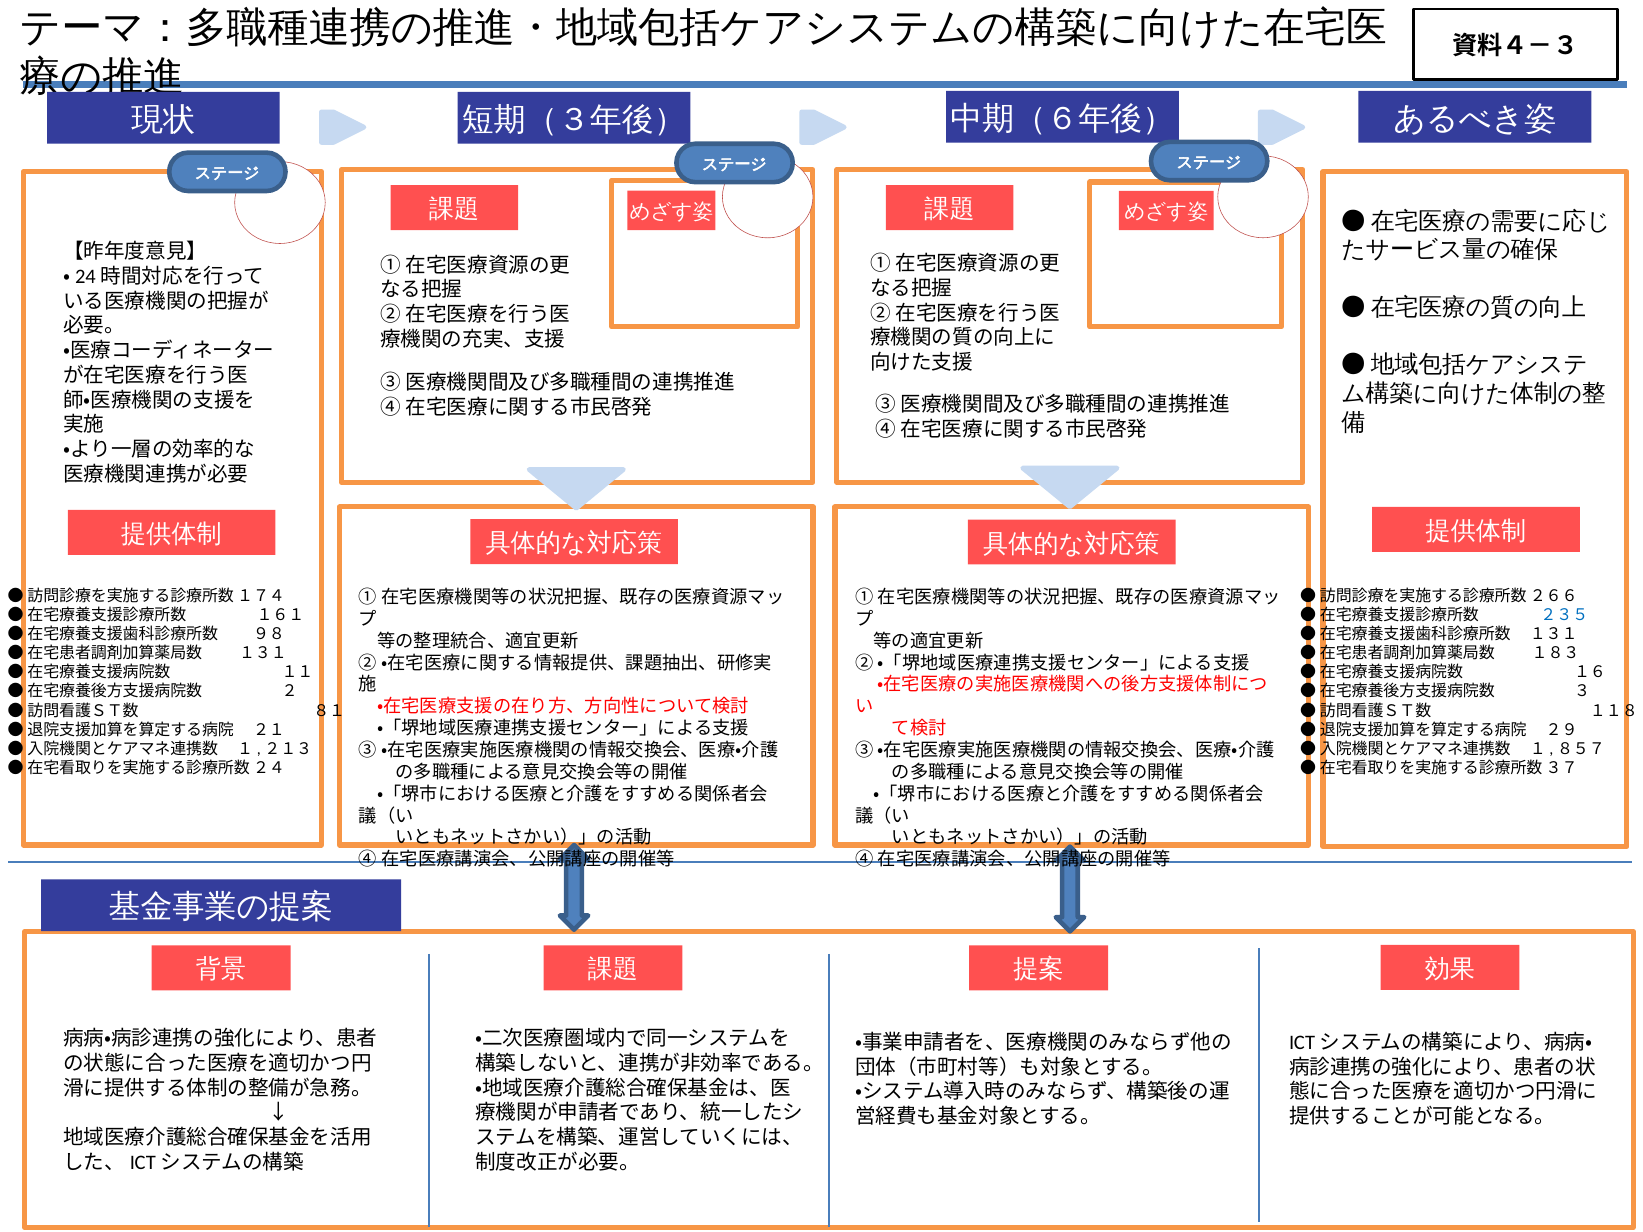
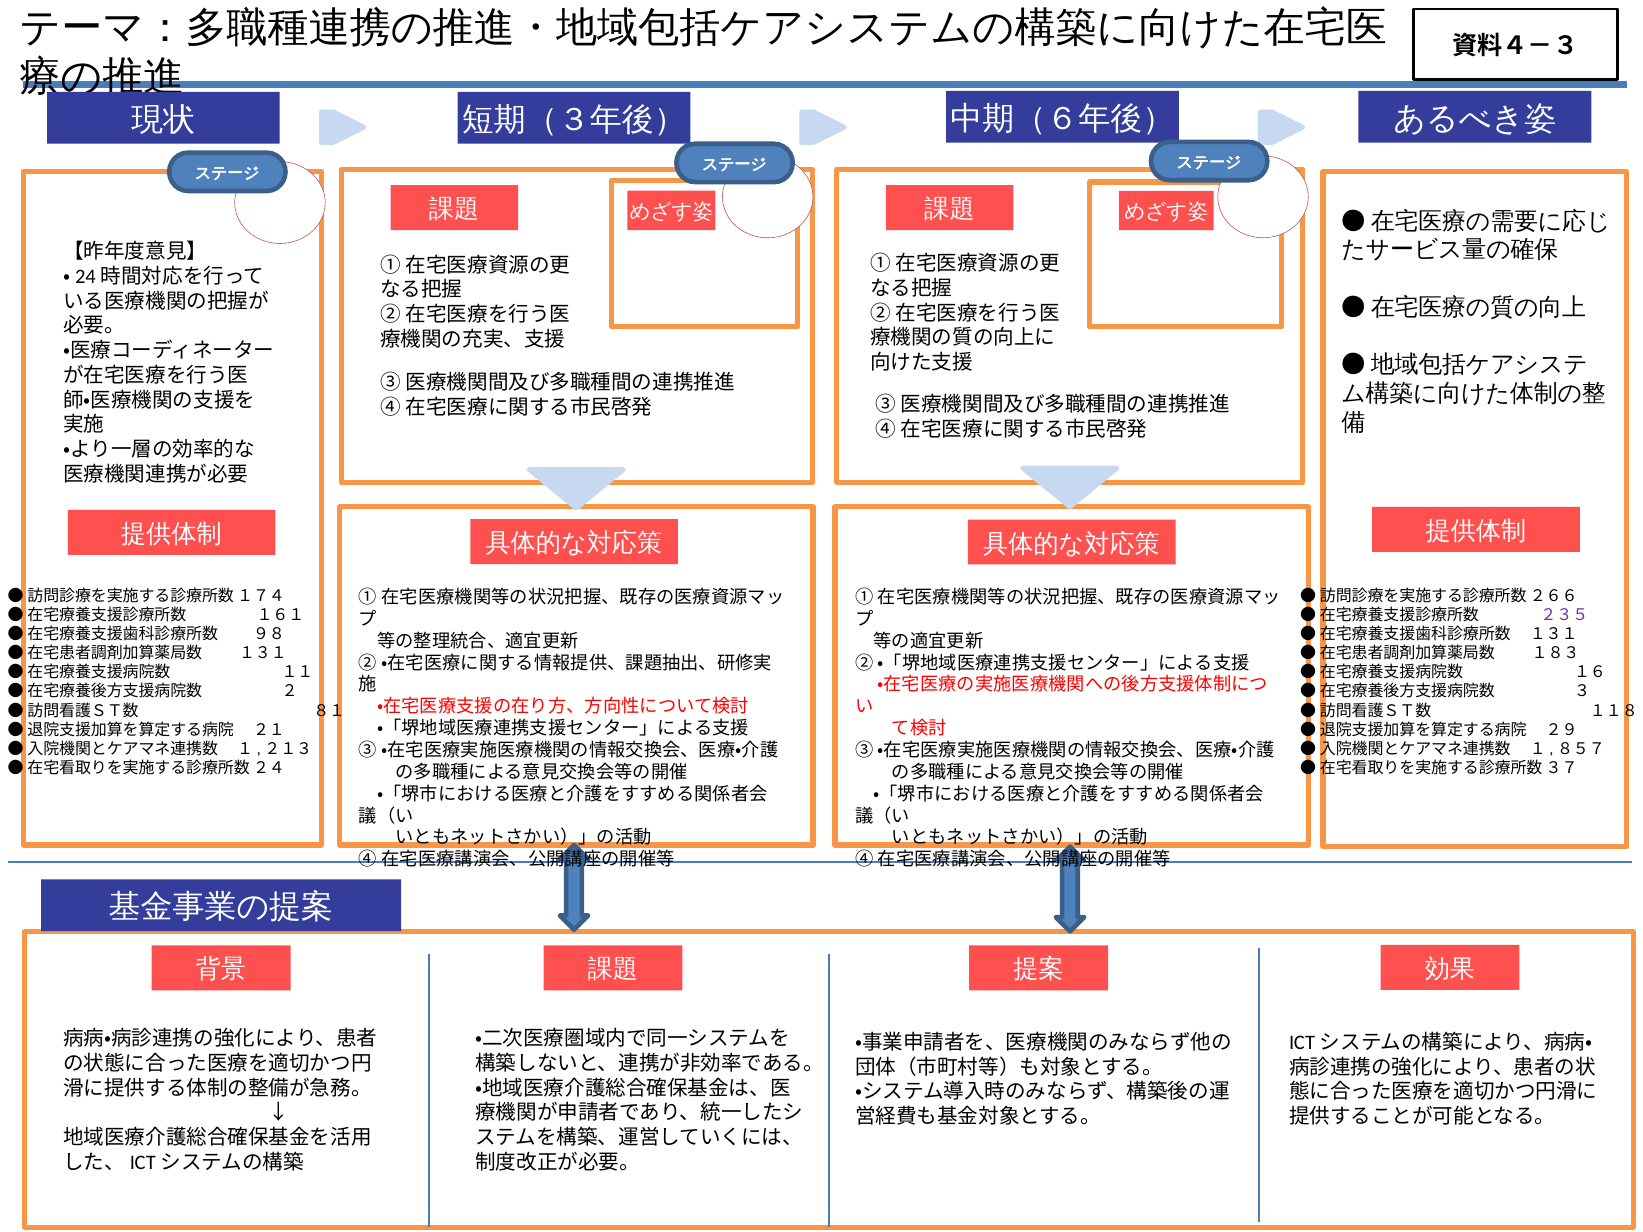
２３５ colour: blue -> purple (1564, 615)
